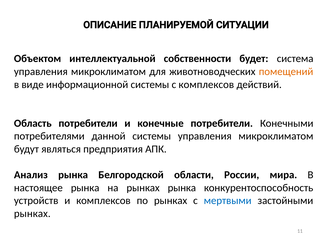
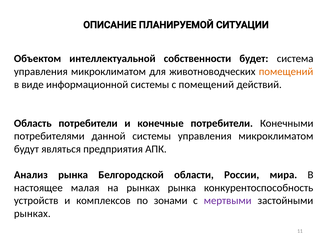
с комплексов: комплексов -> помещений (206, 84)
настоящее рынка: рынка -> малая (85, 187)
по рынках: рынках -> зонами (171, 200)
мертвыми colour: blue -> purple (228, 200)
